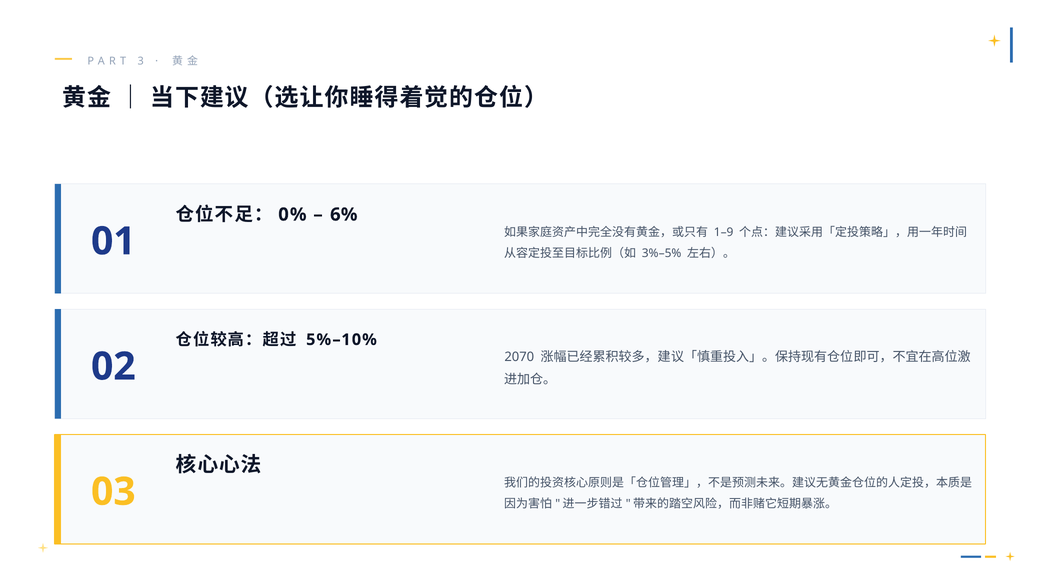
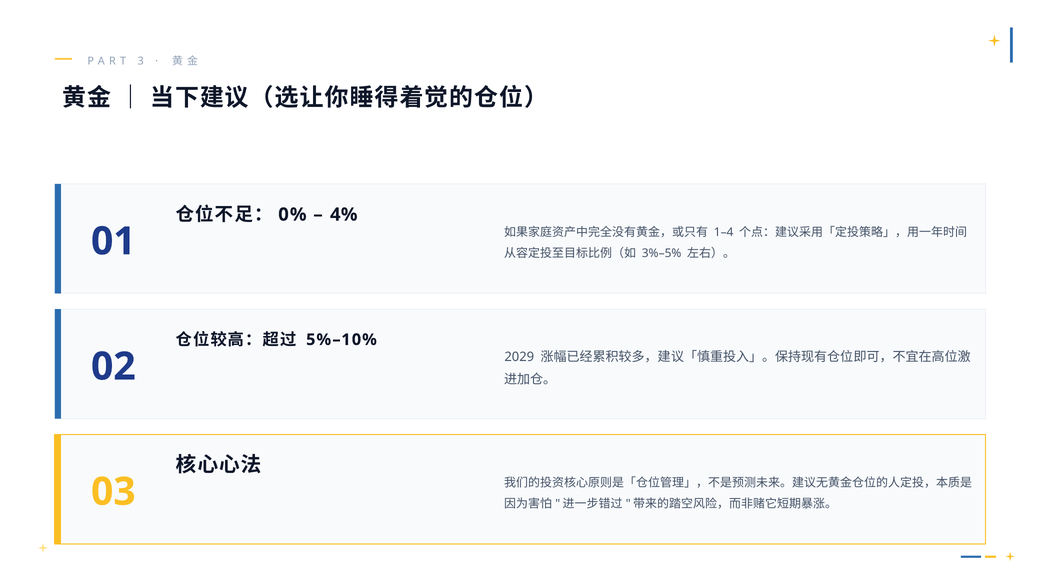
6%: 6% -> 4% (344, 214)
1–9: 1–9 -> 1–4 (724, 232)
2070: 2070 -> 2029 (519, 357)
